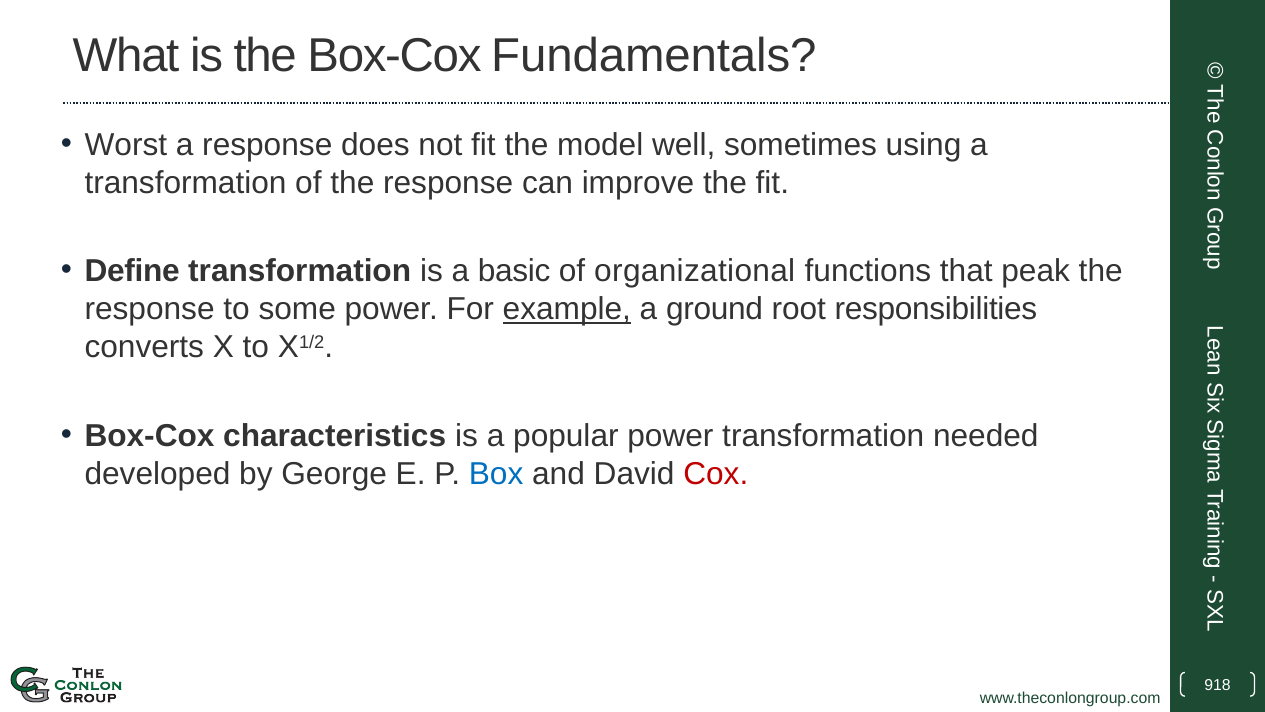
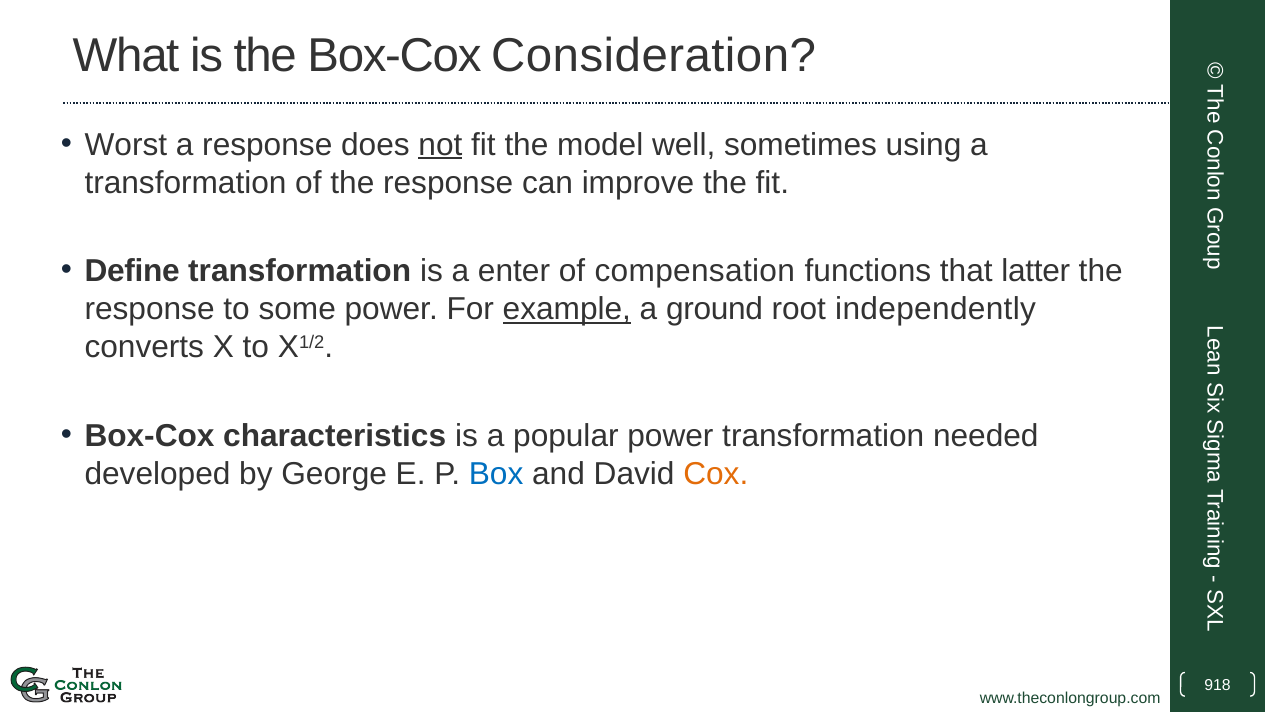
Fundamentals: Fundamentals -> Consideration (654, 56)
not underline: none -> present (440, 145)
basic: basic -> enter (514, 271)
organizational: organizational -> compensation (695, 271)
peak: peak -> latter (1036, 271)
responsibilities: responsibilities -> independently (936, 309)
Cox colour: red -> orange (716, 473)
